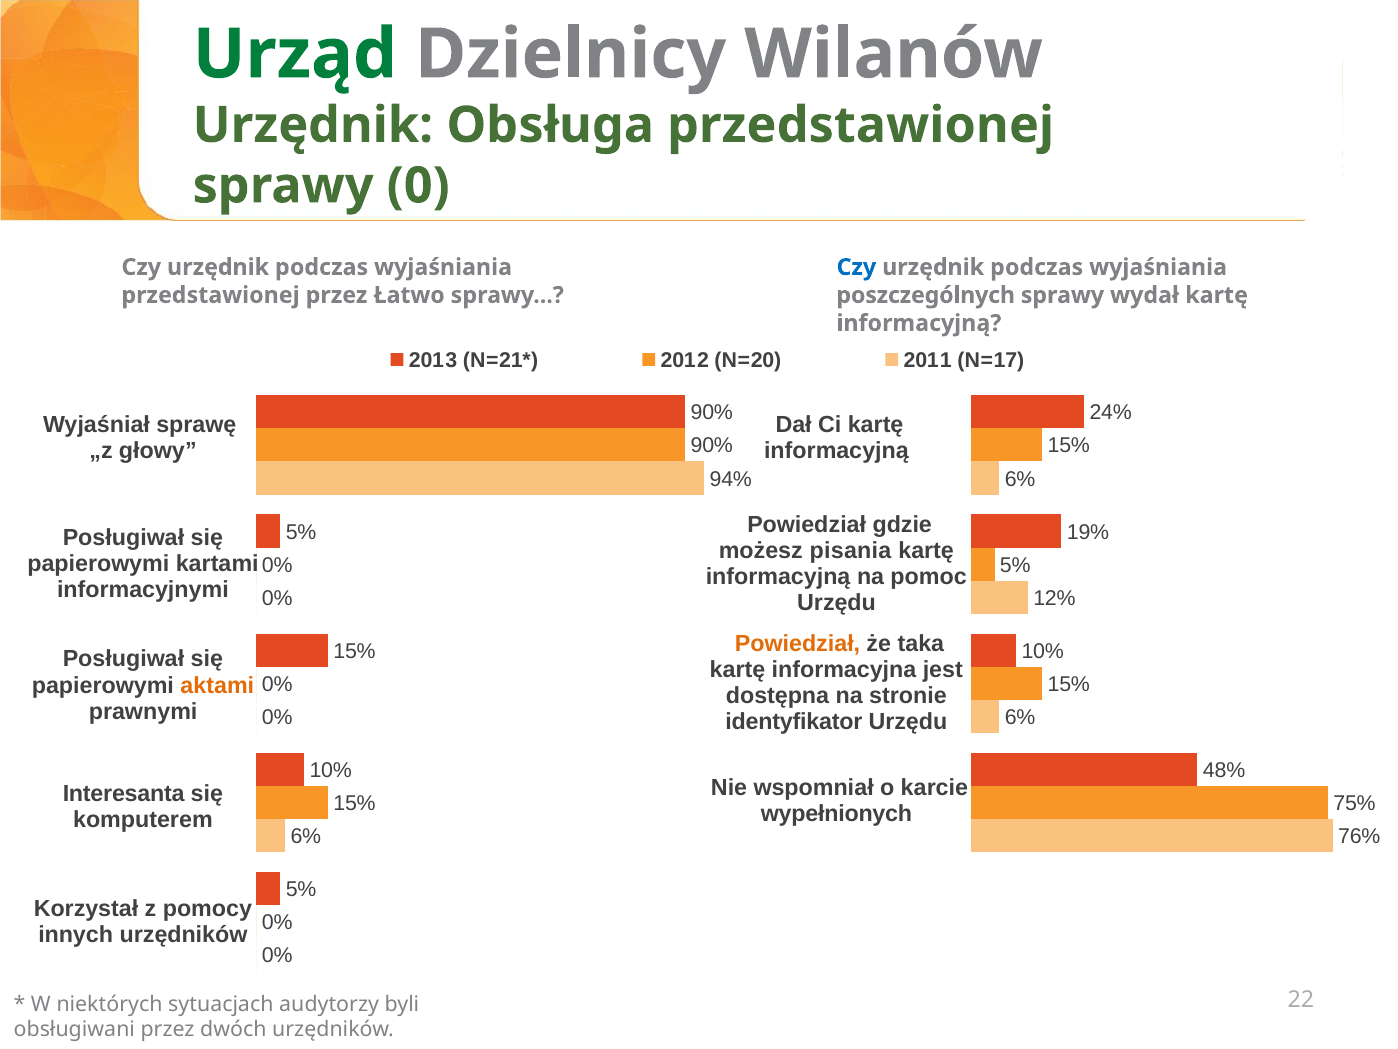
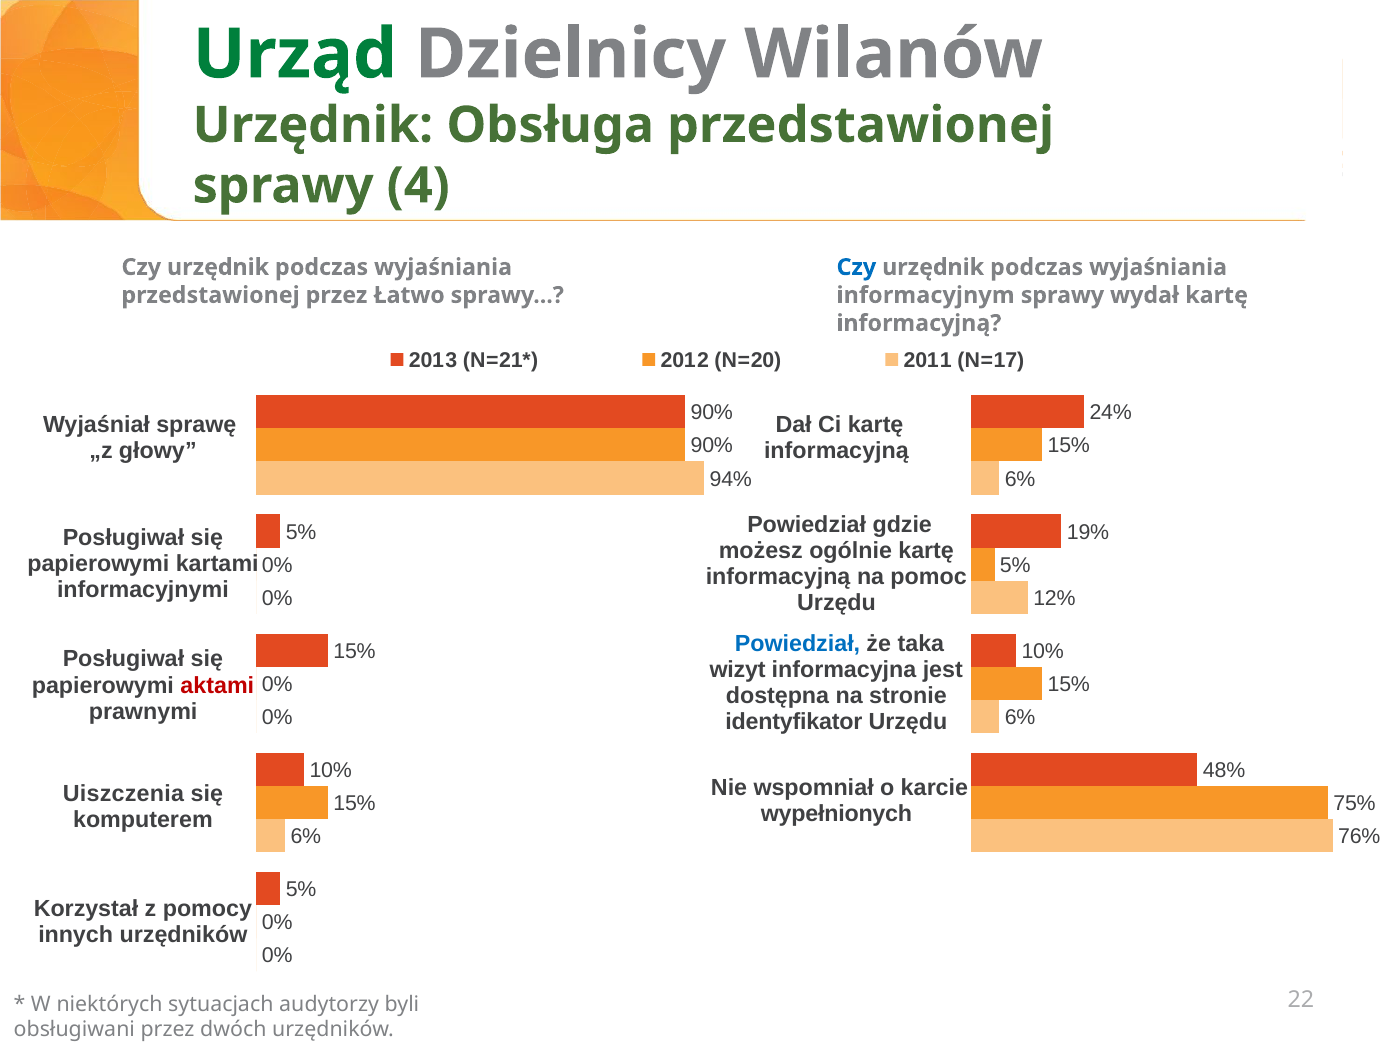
0: 0 -> 4 (418, 186)
poszczególnych: poszczególnych -> informacyjnym (926, 295)
pisania: pisania -> ogólnie (851, 551)
Powiedział colour: orange -> blue (798, 643)
kartę: kartę -> wizyt (738, 669)
aktami colour: orange -> red (217, 685)
Interesanta: Interesanta -> Uiszczenia (123, 793)
